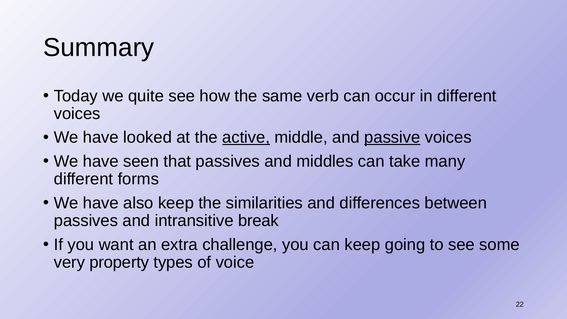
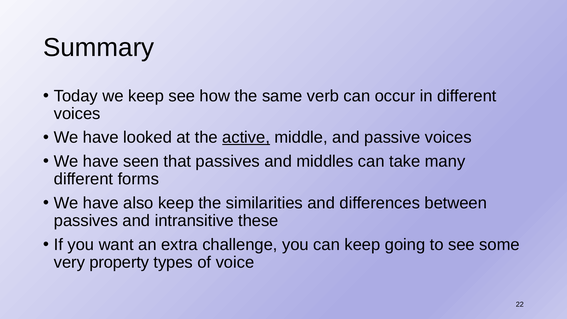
we quite: quite -> keep (146, 96)
passive underline: present -> none (392, 138)
break: break -> these (258, 221)
